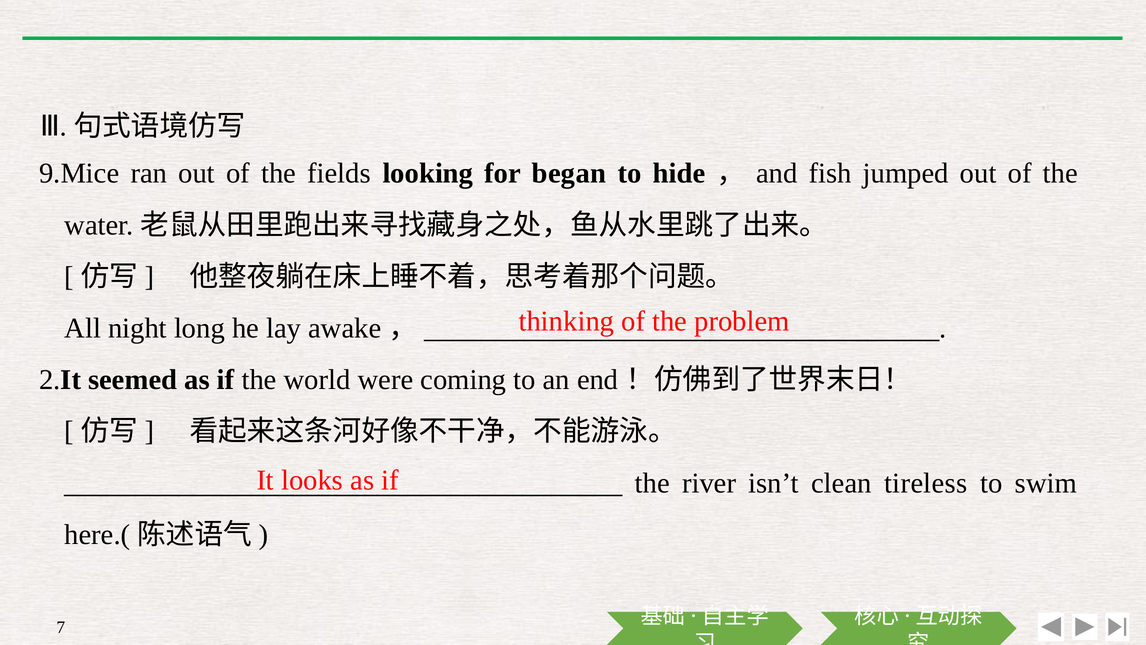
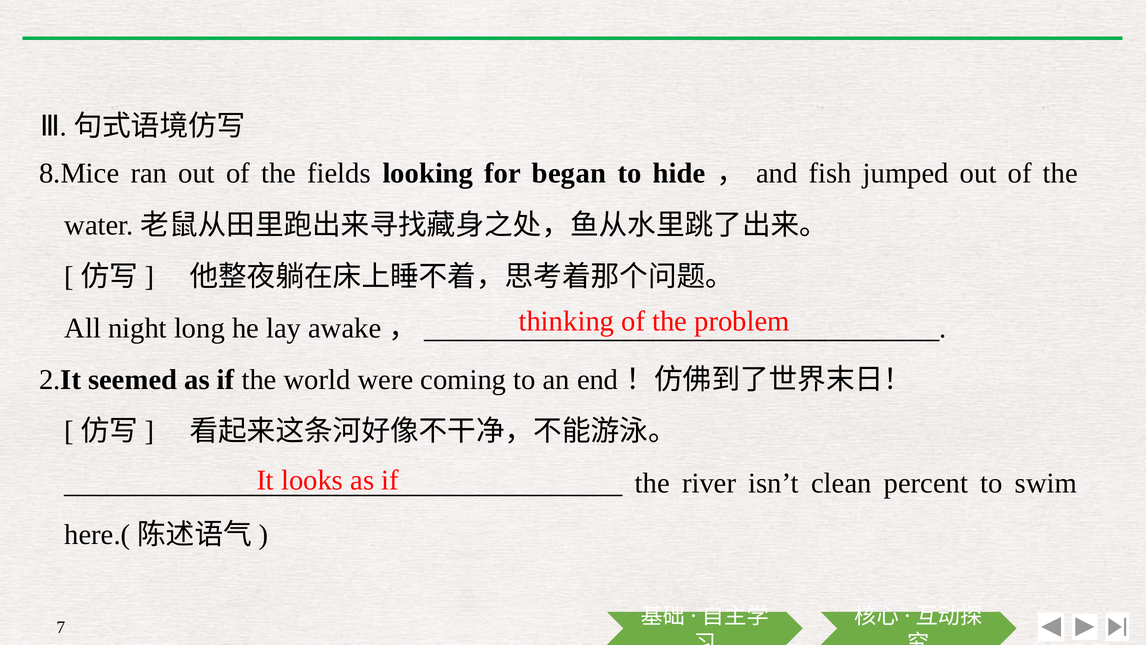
9.Mice: 9.Mice -> 8.Mice (79, 173)
tireless: tireless -> percent (926, 483)
